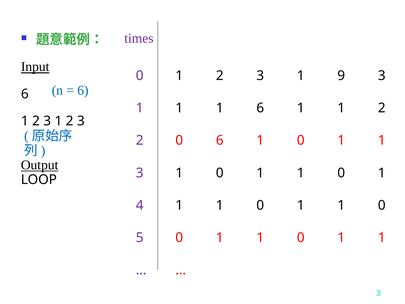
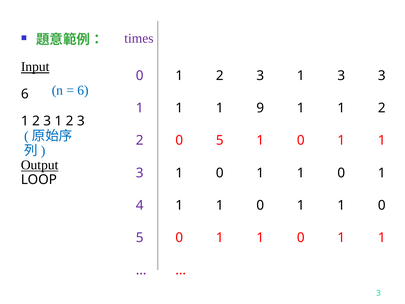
1 9: 9 -> 3 (341, 76)
1 6: 6 -> 9 (260, 108)
0 6: 6 -> 5 (220, 140)
